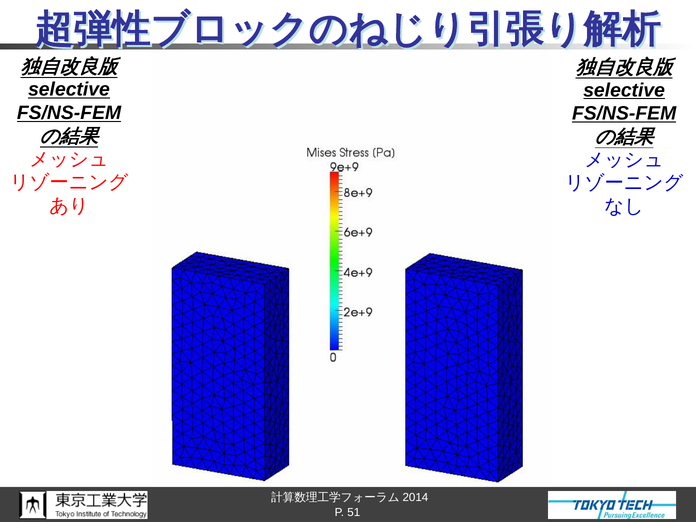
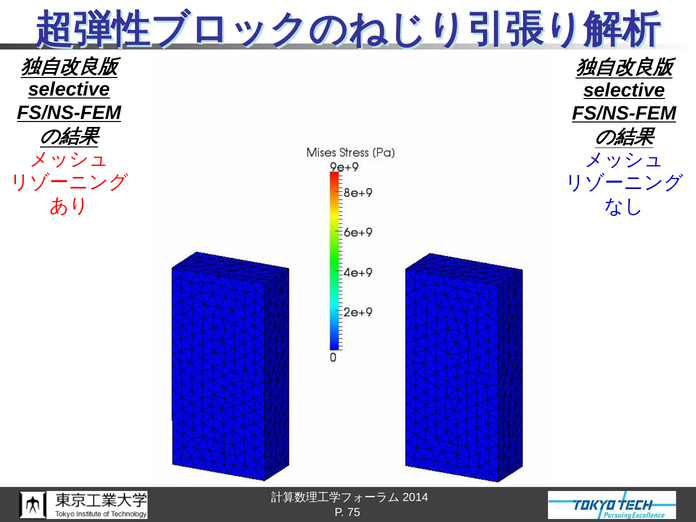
51: 51 -> 75 (354, 513)
